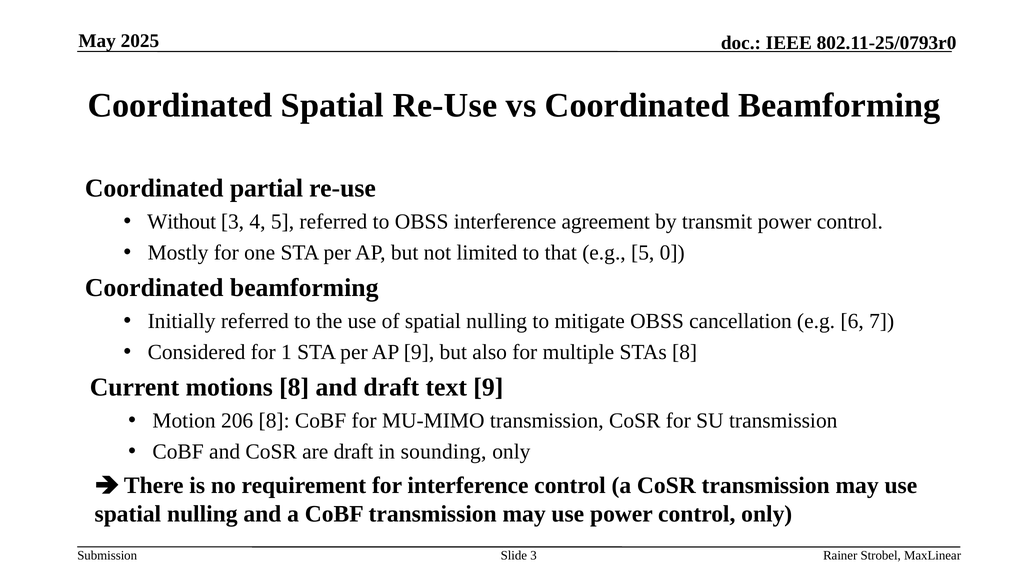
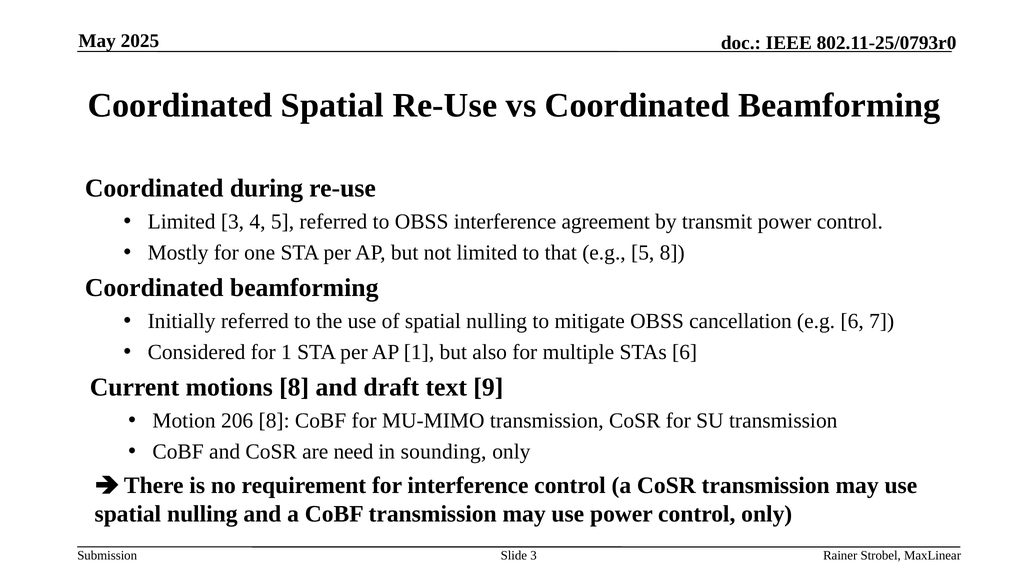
partial: partial -> during (266, 188)
Without: Without -> Limited (182, 222)
5 0: 0 -> 8 (672, 253)
AP 9: 9 -> 1 (419, 352)
STAs 8: 8 -> 6 (685, 352)
are draft: draft -> need (353, 452)
